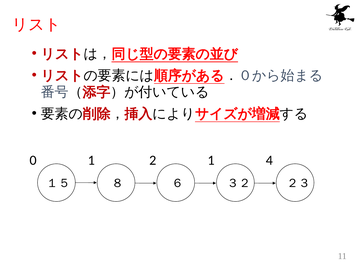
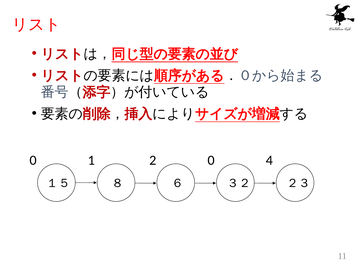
1 1: 1 -> 0 (211, 161)
